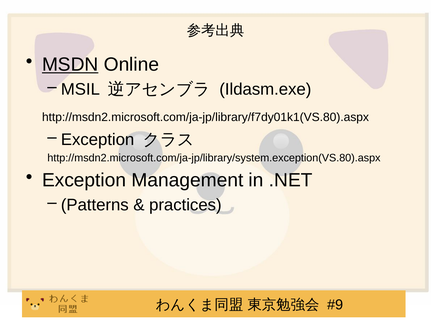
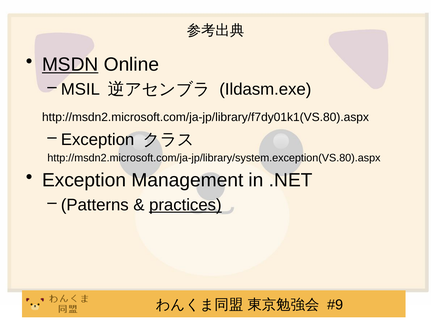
practices underline: none -> present (185, 205)
